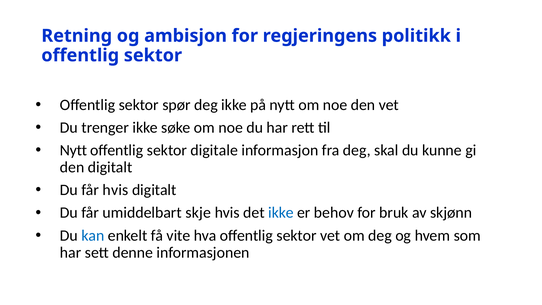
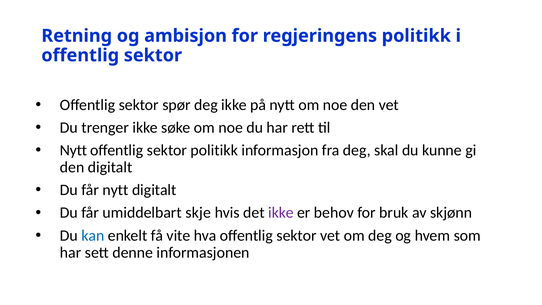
sektor digitale: digitale -> politikk (214, 150)
får hvis: hvis -> nytt (116, 190)
ikke colour: blue -> purple (281, 213)
